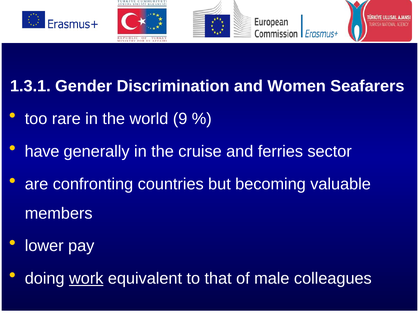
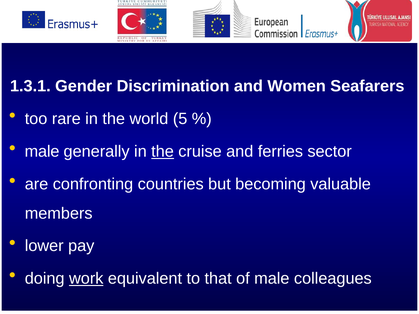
9: 9 -> 5 (180, 119)
have: have -> male (42, 152)
the underline: none -> present (163, 152)
